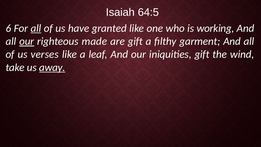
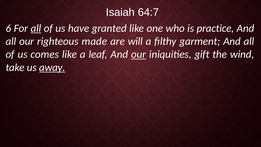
64:5: 64:5 -> 64:7 (148, 12)
working: working -> practice (215, 28)
our underline: present -> none (27, 41)
are gift: gift -> will (135, 41)
verses: verses -> comes (45, 54)
our underline: none -> present (139, 54)
